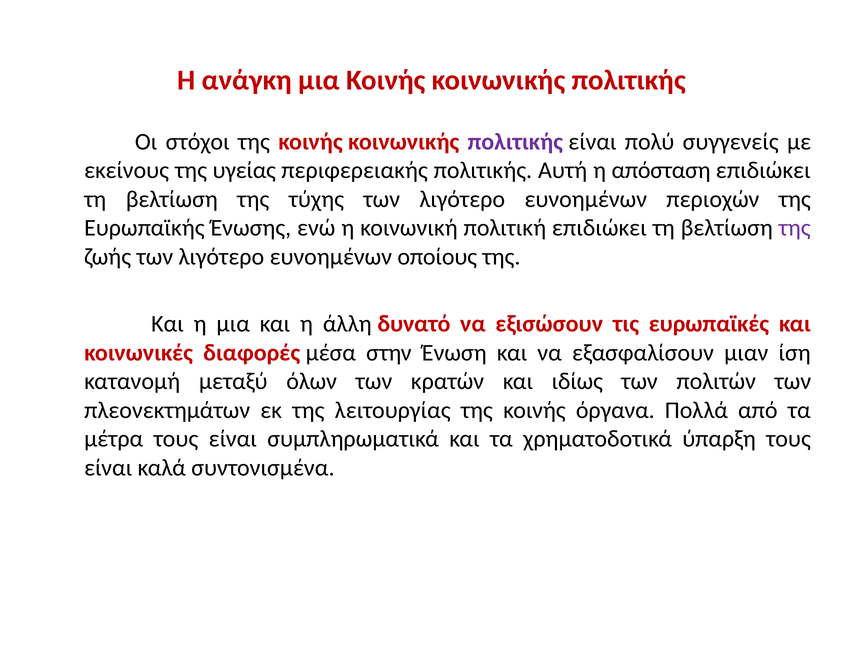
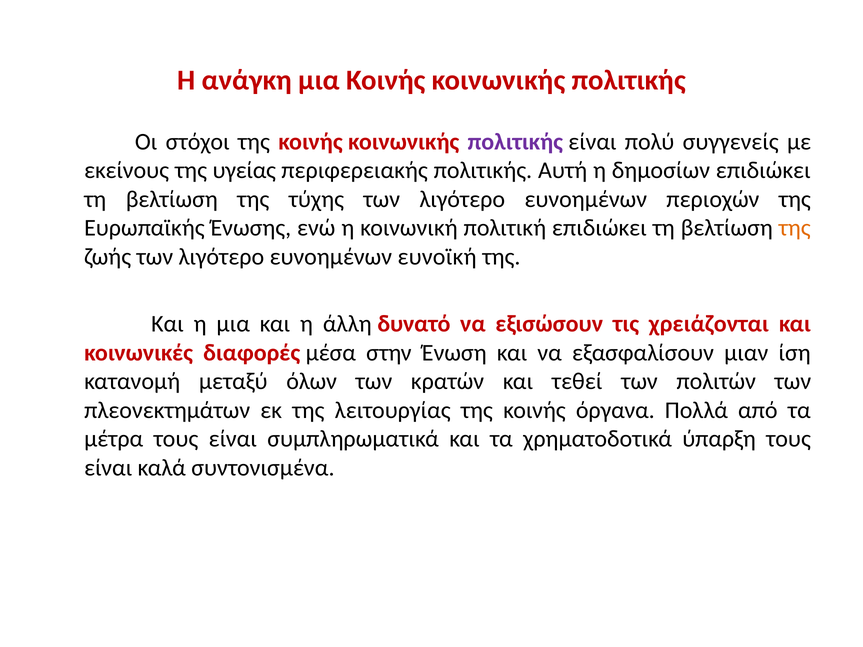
απόσταση: απόσταση -> δημοσίων (661, 171)
της colour: purple -> orange (795, 228)
οποίους: οποίους -> ευνοϊκή (437, 257)
ευρωπαϊκές: ευρωπαϊκές -> χρειάζονται (709, 324)
ιδίως: ιδίως -> τεθεί (577, 382)
